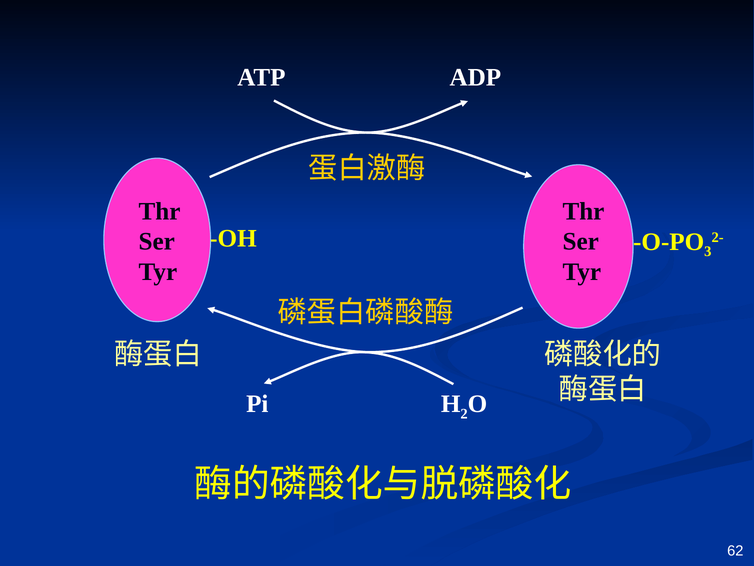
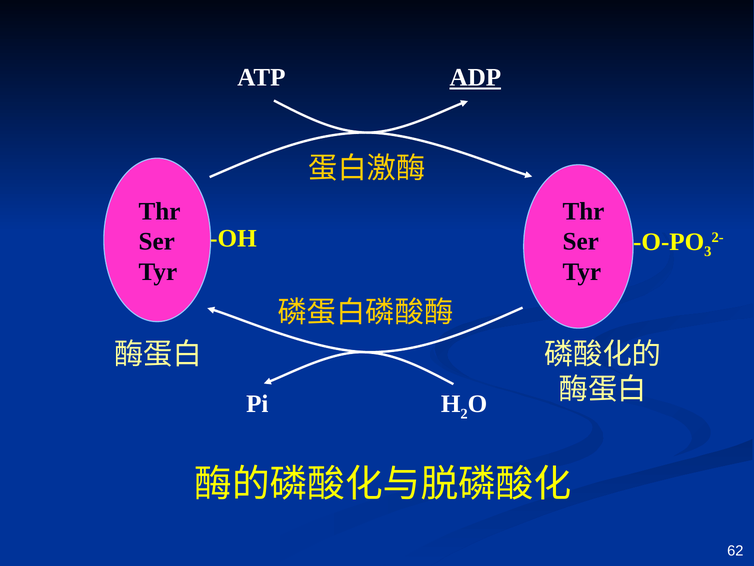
ADP underline: none -> present (475, 78)
